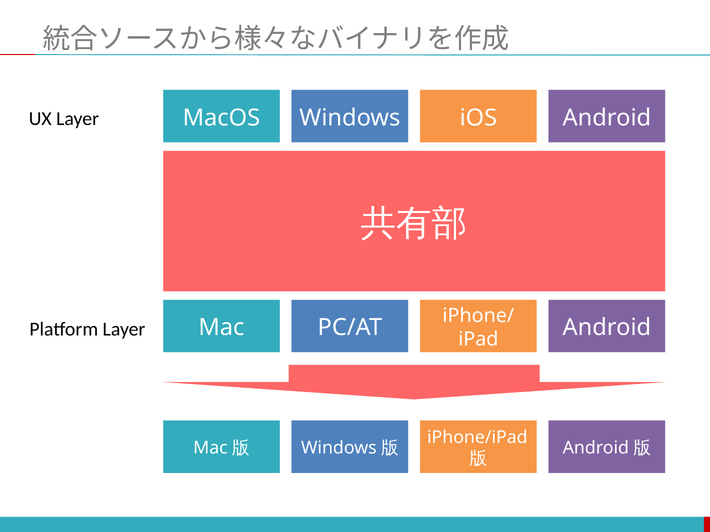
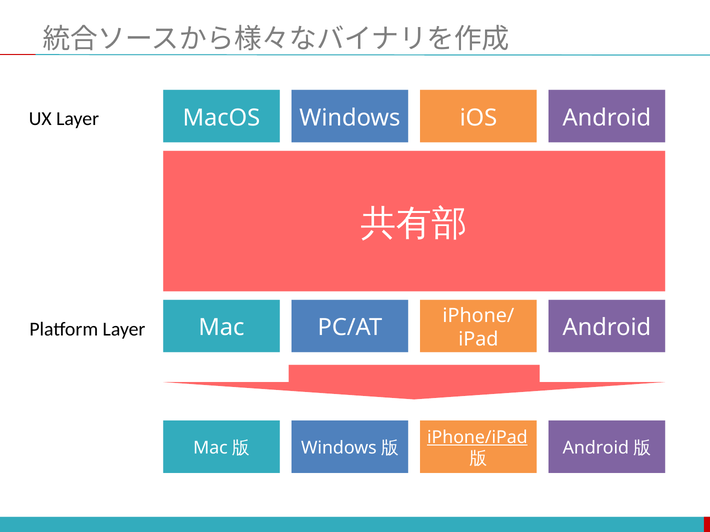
iPhone/iPad underline: none -> present (477, 438)
